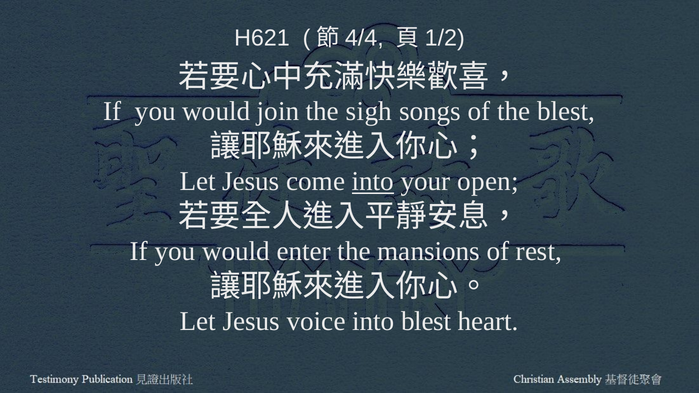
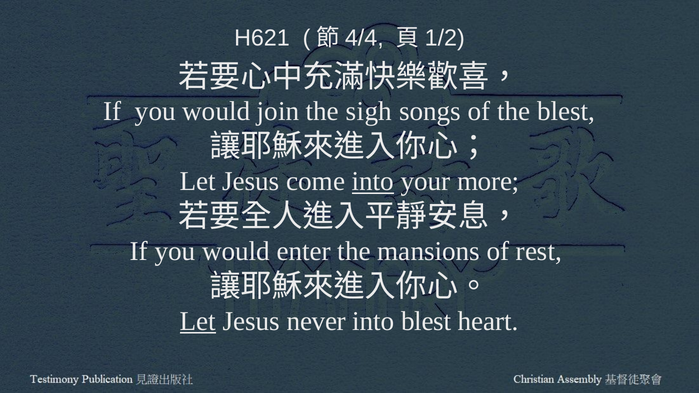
open: open -> more (488, 181)
Let underline: none -> present (198, 321)
voice: voice -> never (316, 321)
